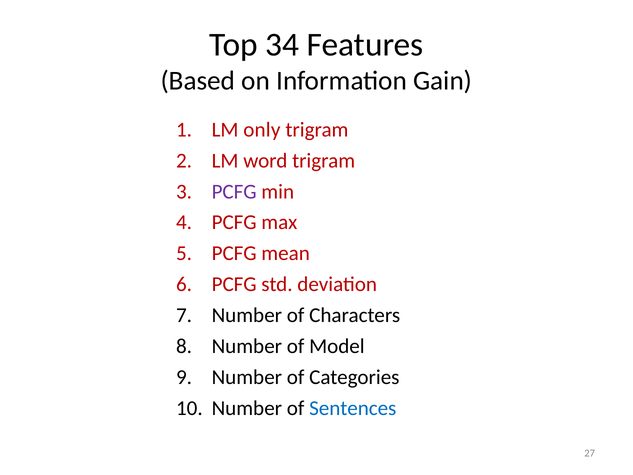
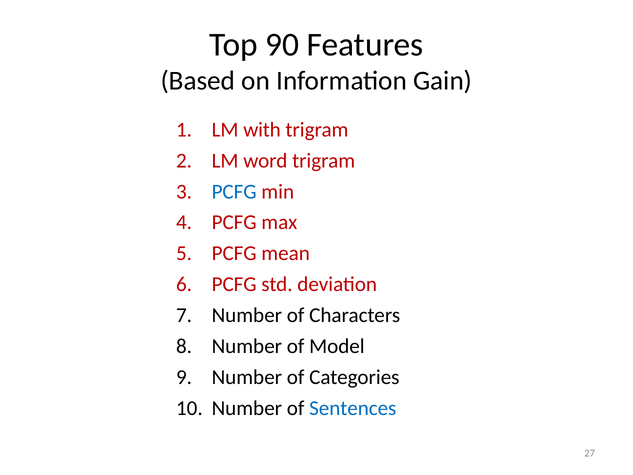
34: 34 -> 90 (282, 45)
only: only -> with (262, 130)
PCFG colour: purple -> blue (234, 191)
